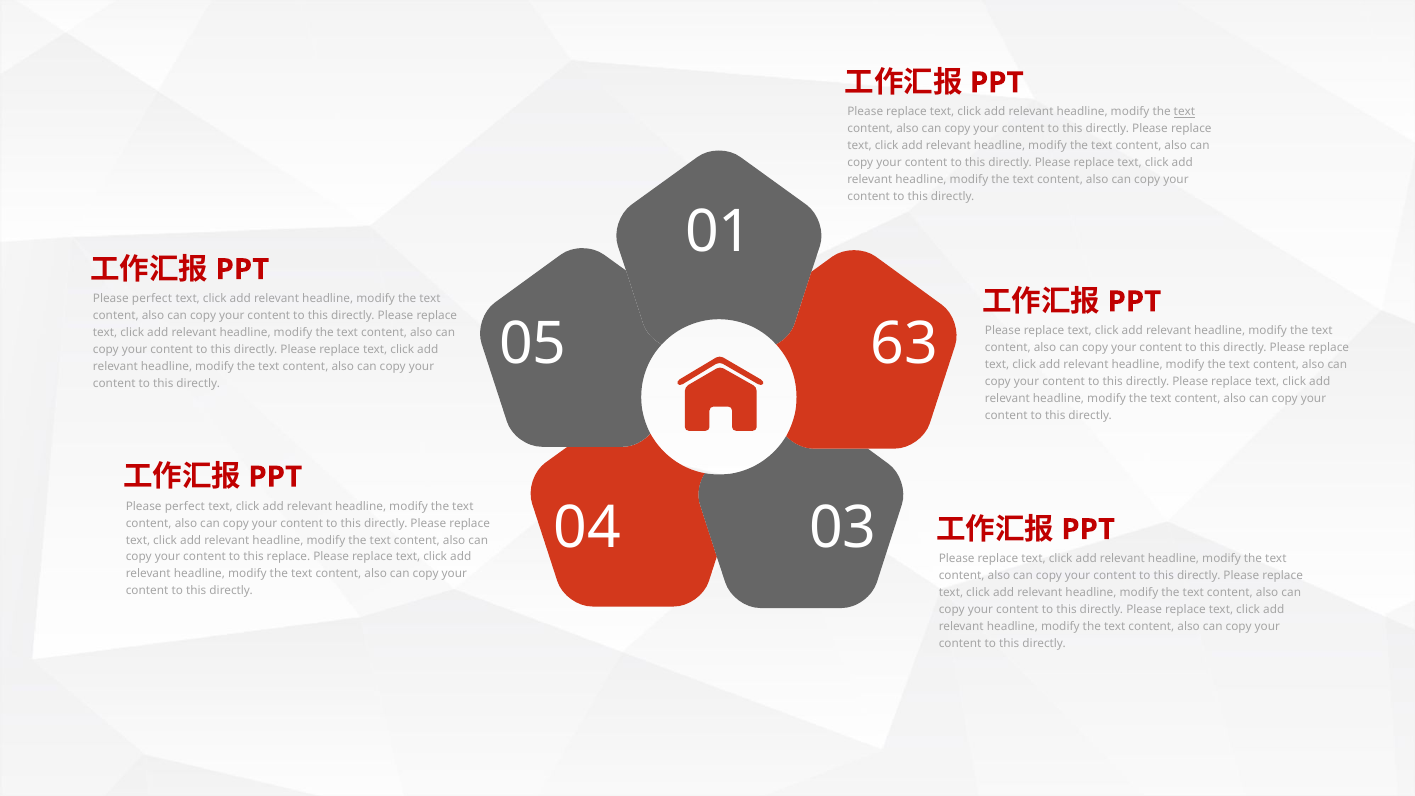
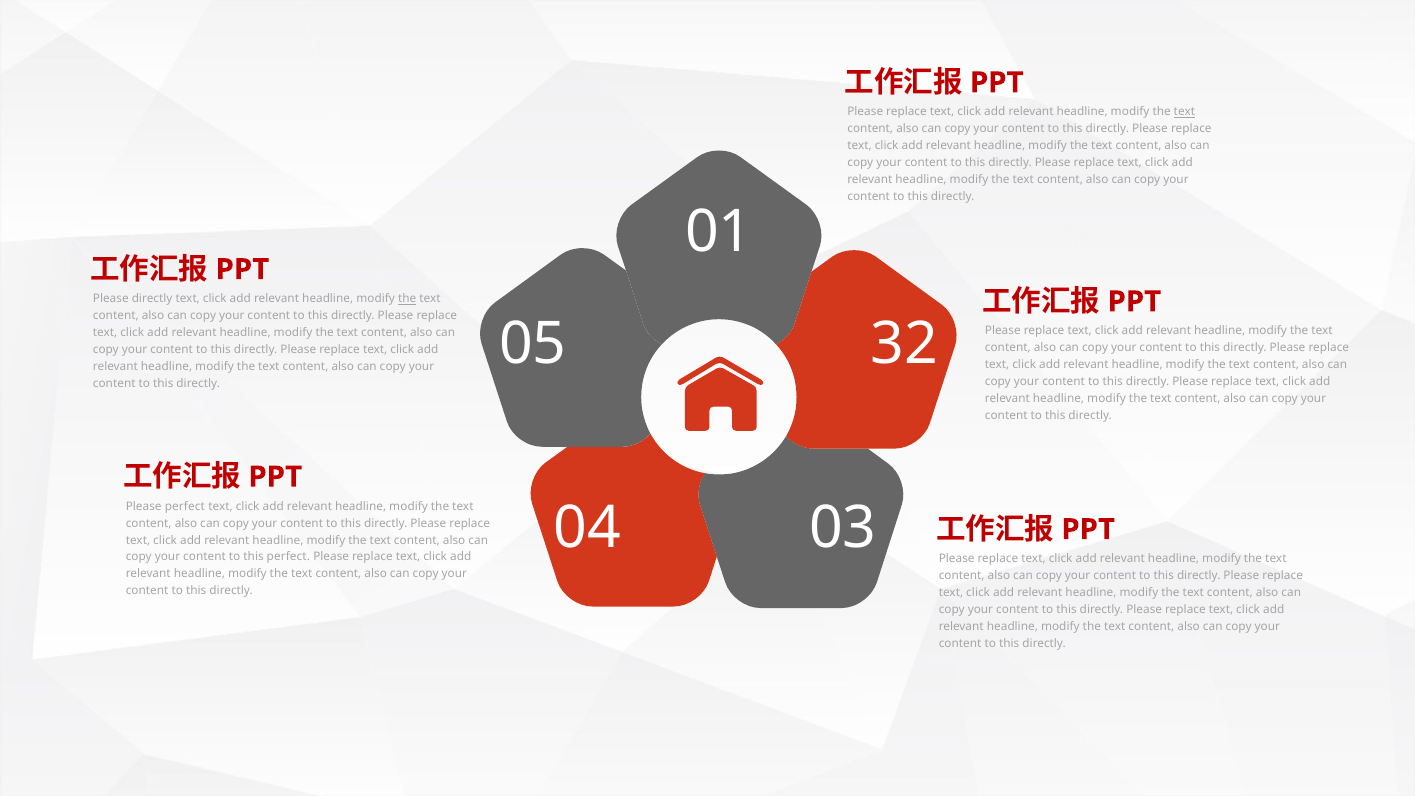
perfect: perfect -> directly (152, 299)
the underline: none -> present (407, 299)
63: 63 -> 32 (904, 344)
this replace: replace -> perfect (288, 557)
